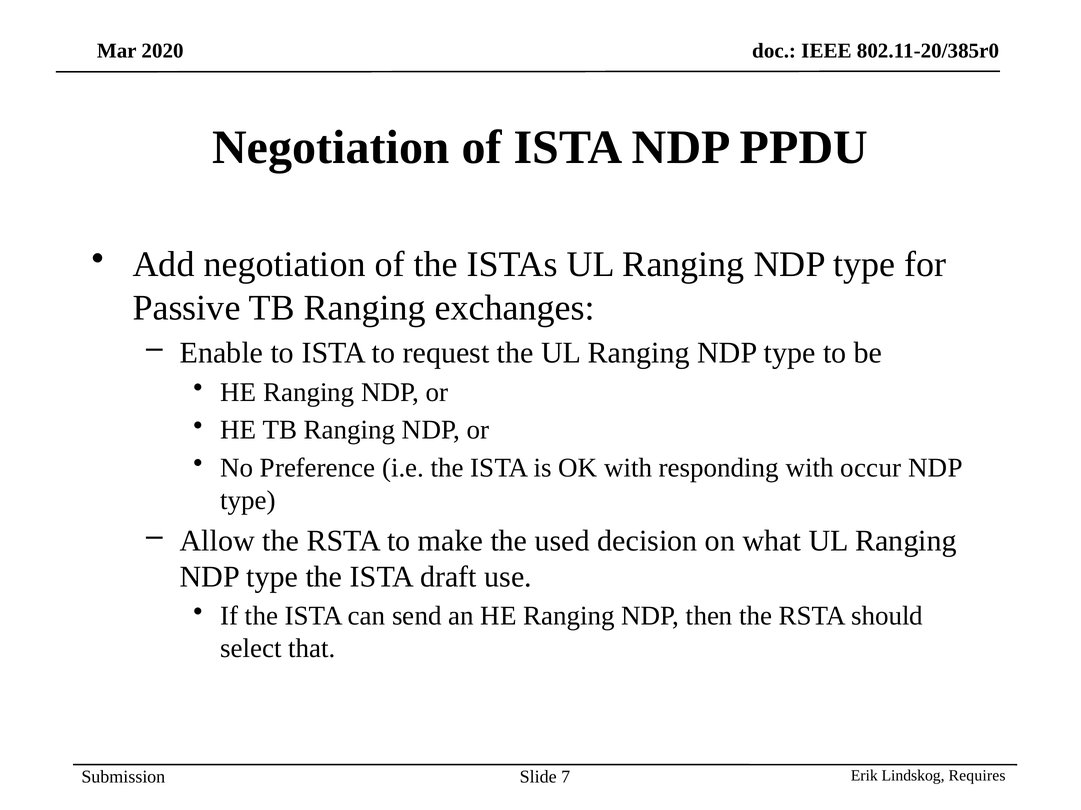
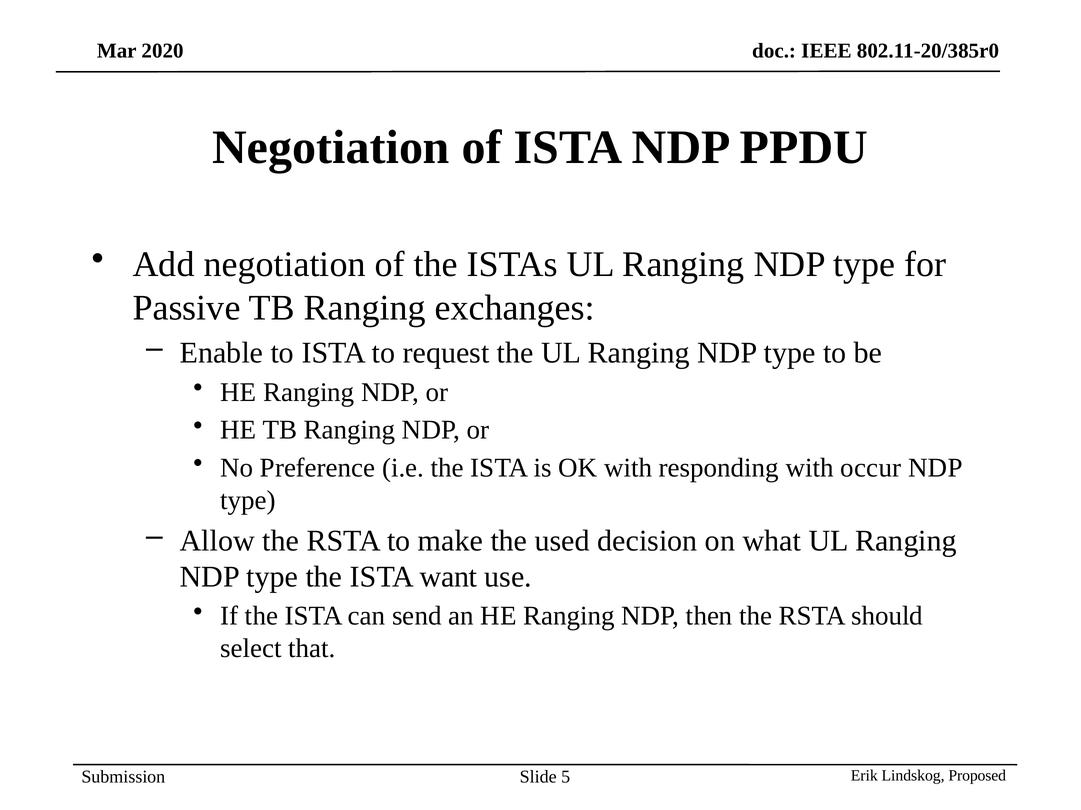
draft: draft -> want (449, 577)
Requires: Requires -> Proposed (977, 776)
7: 7 -> 5 (566, 778)
